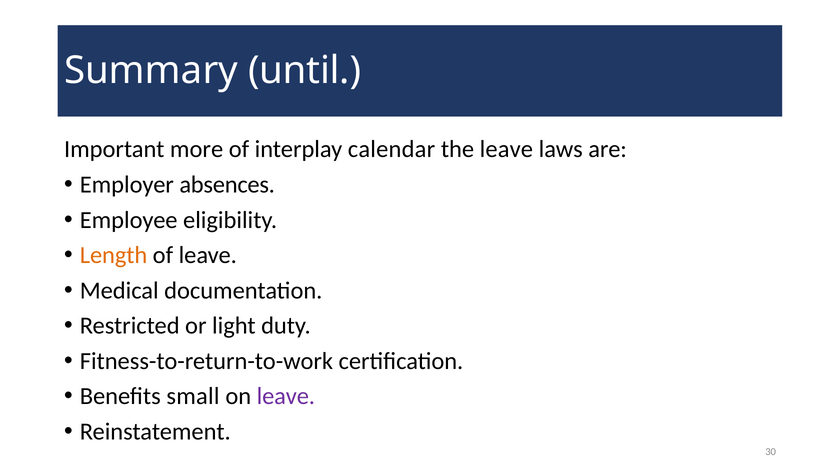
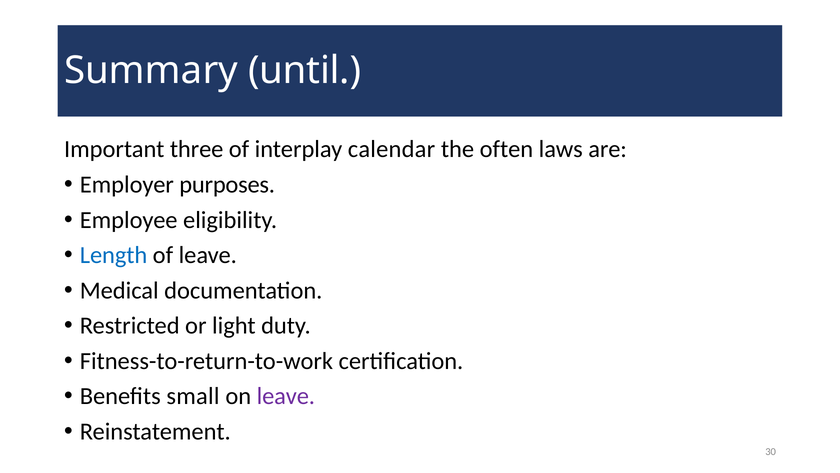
more: more -> three (197, 149)
the leave: leave -> often (506, 149)
absences: absences -> purposes (227, 184)
Length colour: orange -> blue (114, 255)
